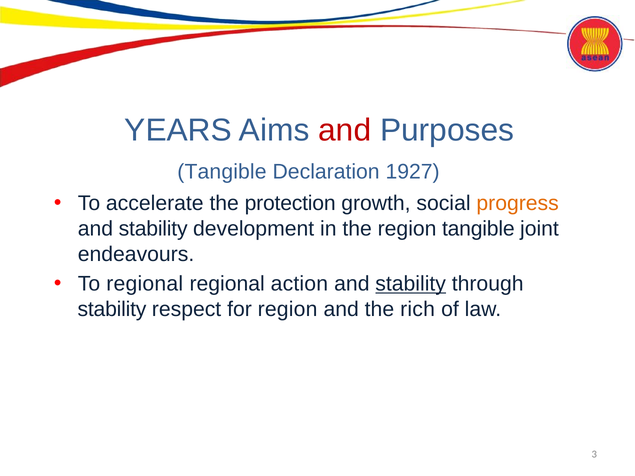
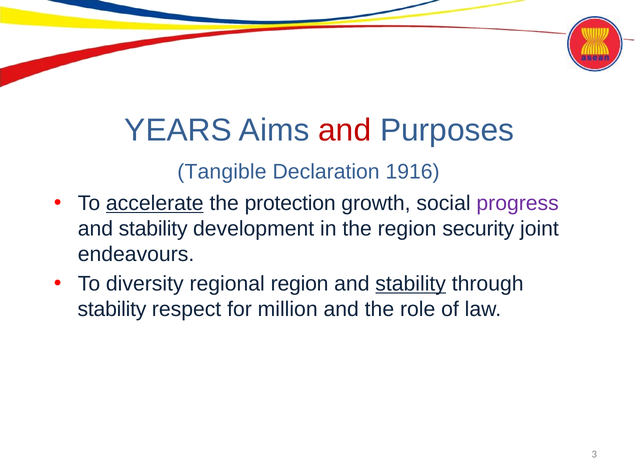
1927: 1927 -> 1916 (413, 172)
accelerate underline: none -> present (155, 204)
progress colour: orange -> purple (518, 204)
region tangible: tangible -> security (478, 229)
To regional: regional -> diversity (145, 284)
regional action: action -> region (300, 284)
for region: region -> million (288, 309)
rich: rich -> role (418, 309)
